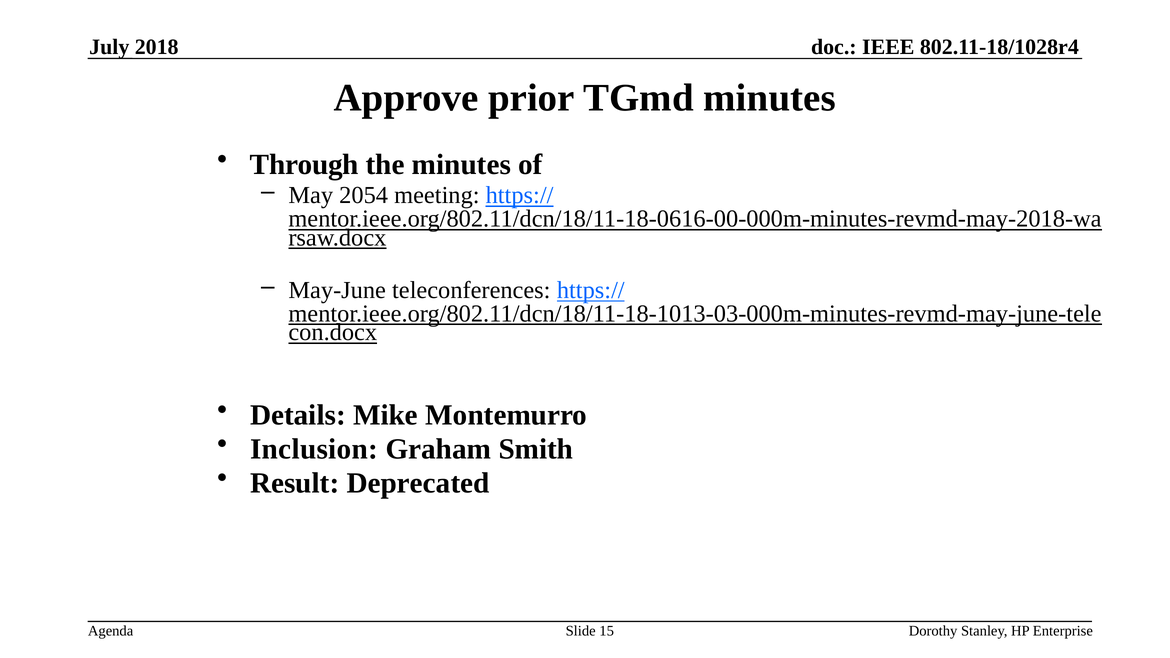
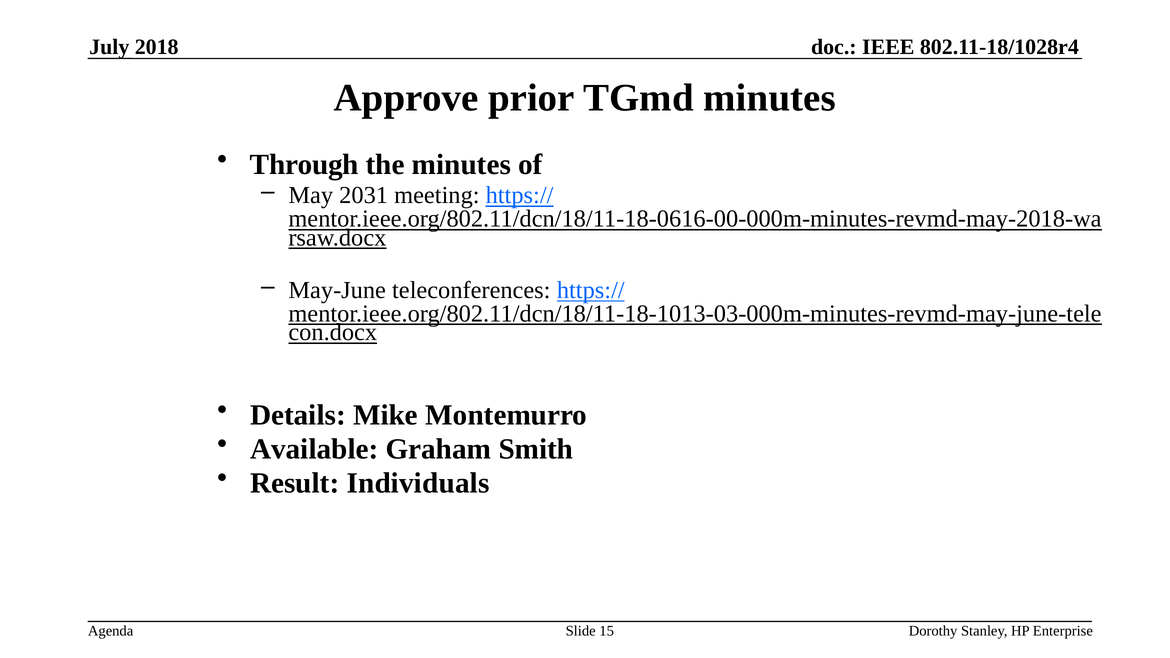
2054: 2054 -> 2031 (364, 195)
Inclusion: Inclusion -> Available (314, 449)
Deprecated: Deprecated -> Individuals (418, 483)
